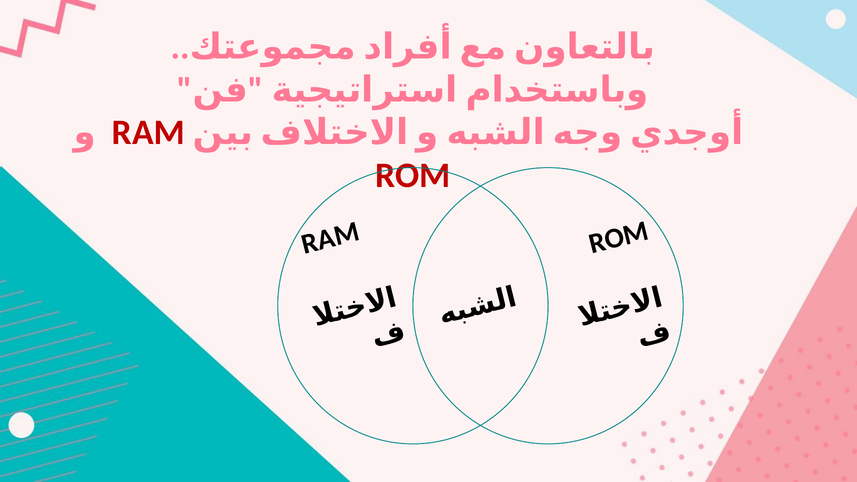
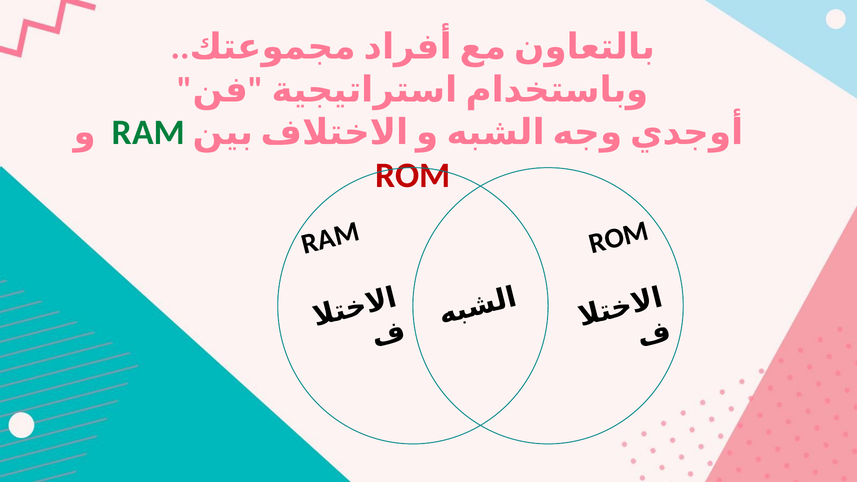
RAM colour: red -> green (148, 133)
